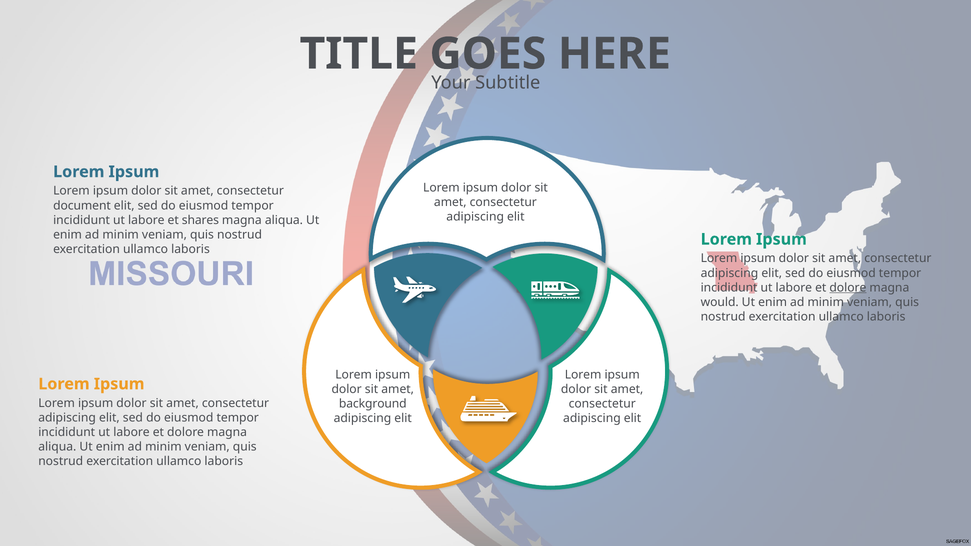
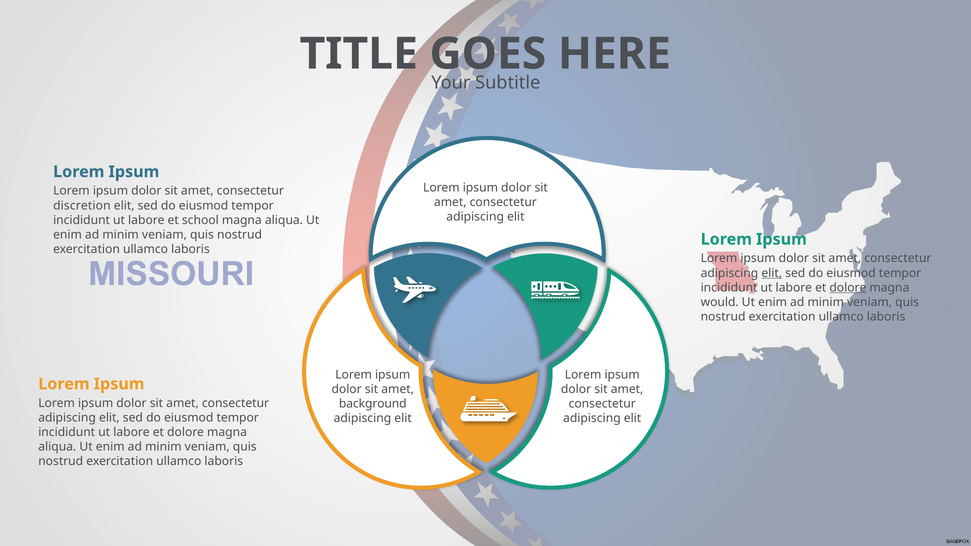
document: document -> discretion (82, 206)
shares: shares -> school (200, 220)
elit underline: none -> present (772, 273)
